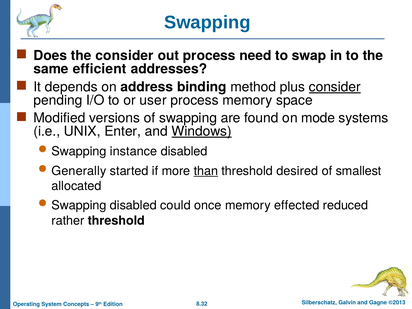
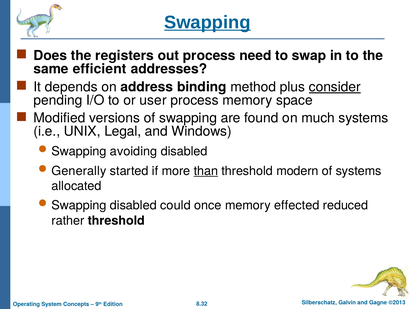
Swapping underline: none -> present (207, 22)
the consider: consider -> registers (125, 56)
mode: mode -> much (318, 118)
Enter: Enter -> Legal (123, 131)
Windows underline: present -> none (202, 131)
instance: instance -> avoiding (134, 151)
desired: desired -> modern (297, 171)
of smallest: smallest -> systems (359, 171)
